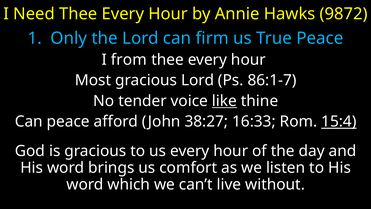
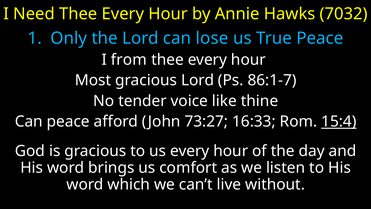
9872: 9872 -> 7032 (344, 14)
firm: firm -> lose (212, 38)
like underline: present -> none (224, 101)
38:27: 38:27 -> 73:27 (206, 121)
